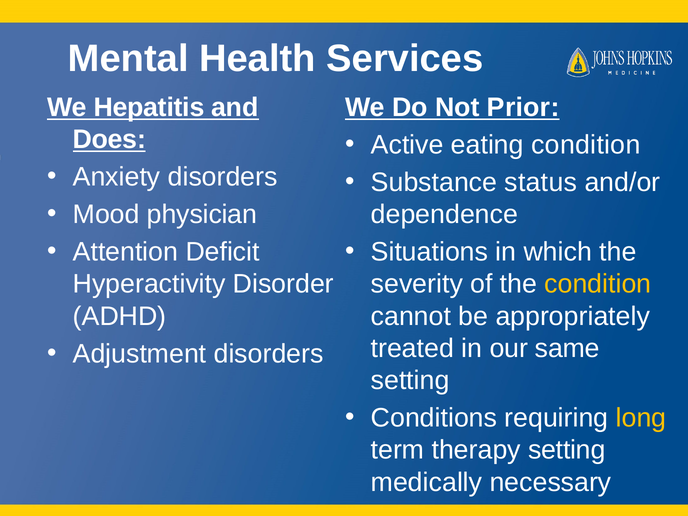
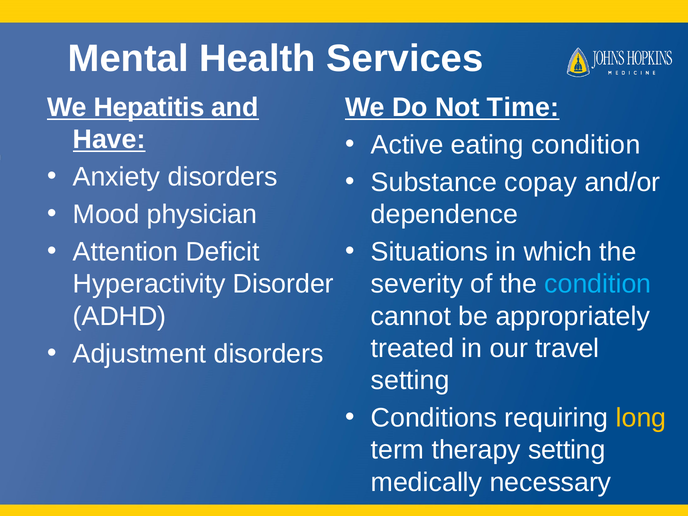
Prior: Prior -> Time (523, 107)
Does: Does -> Have (109, 139)
status: status -> copay (541, 182)
condition colour: yellow -> light blue (598, 284)
same: same -> travel (567, 348)
